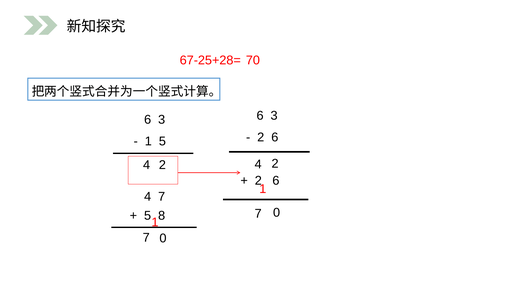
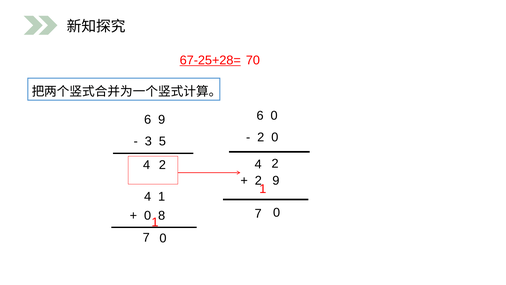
67-25+28= underline: none -> present (210, 60)
3: 3 -> 0 (274, 115)
3: 3 -> 9 (162, 120)
6: 6 -> 0 (275, 137)
1: 1 -> 3 (148, 141)
6: 6 -> 9 (276, 180)
4 7: 7 -> 1 (162, 196)
5: 5 -> 0 (148, 215)
